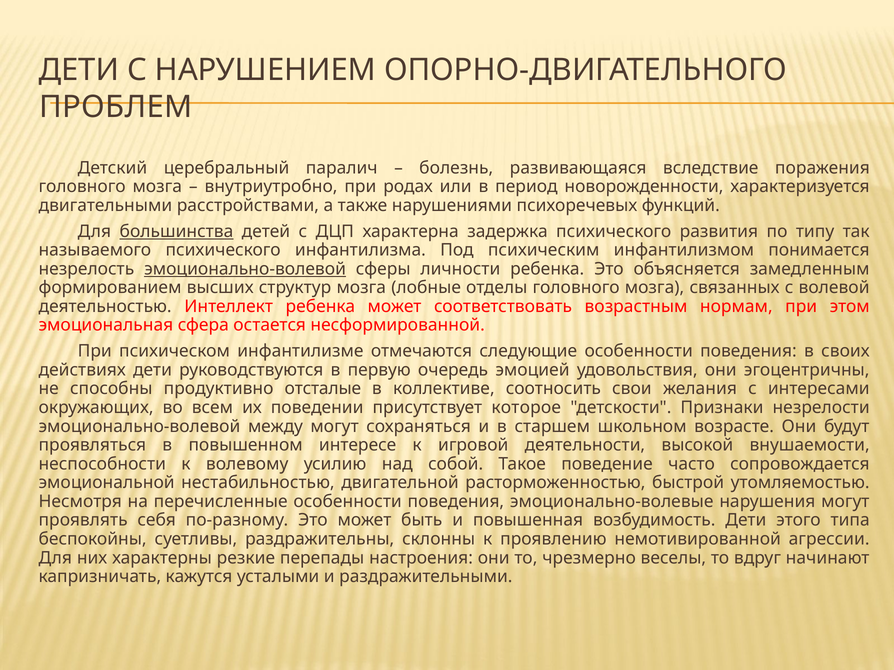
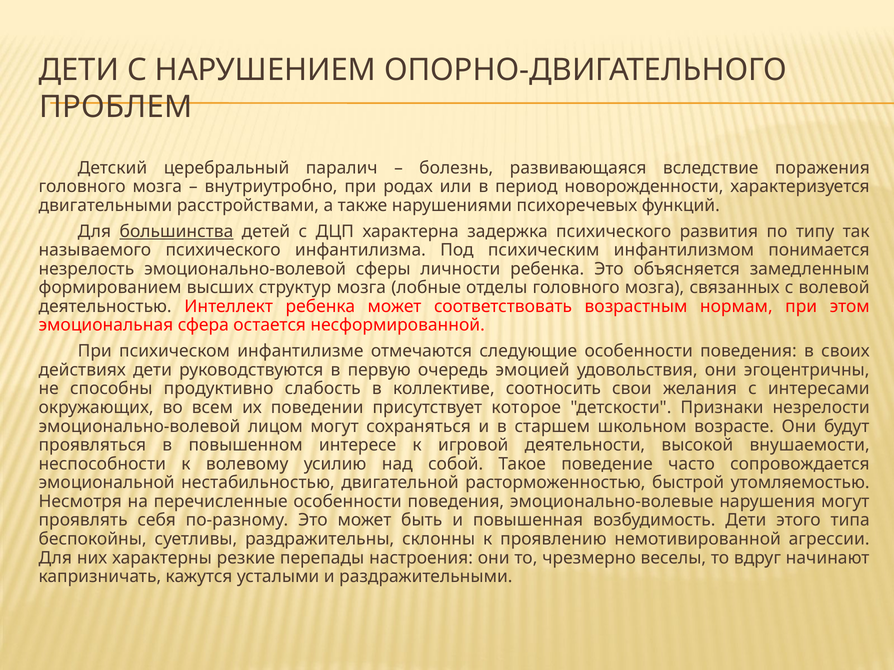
эмоционально-волевой underline: present -> none (245, 269)
отсталые: отсталые -> слабость (323, 389)
между: между -> лицом (275, 427)
